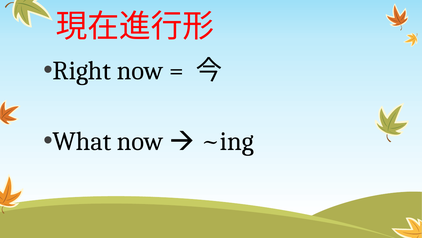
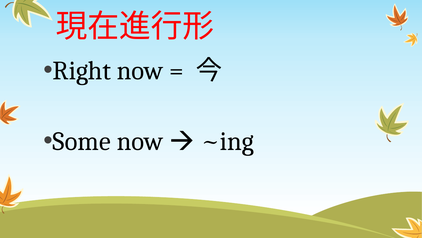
What: What -> Some (82, 141)
